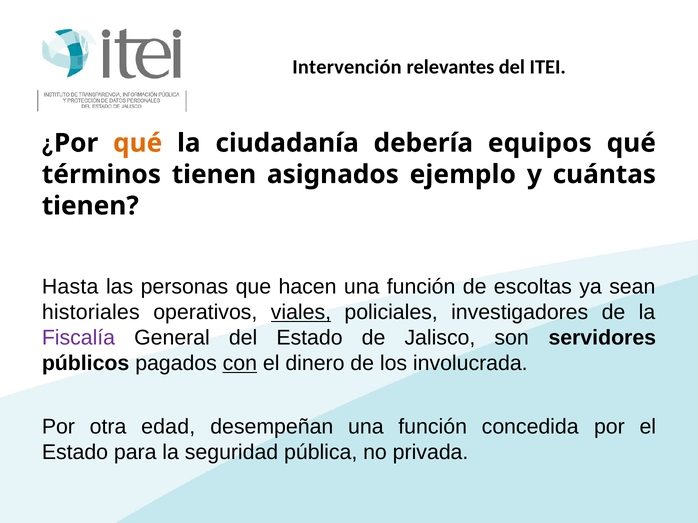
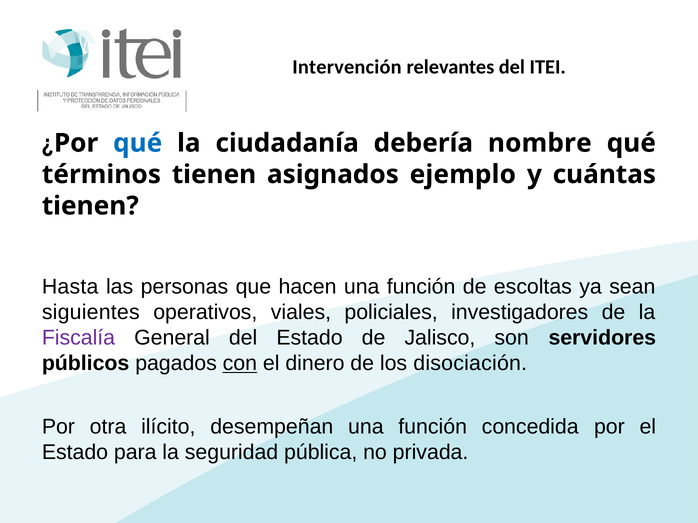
qué colour: orange -> blue (138, 143)
equipos: equipos -> nombre (540, 143)
historiales: historiales -> siguientes (91, 313)
viales underline: present -> none (301, 313)
involucrada: involucrada -> disociación (470, 364)
edad: edad -> ilícito (168, 427)
